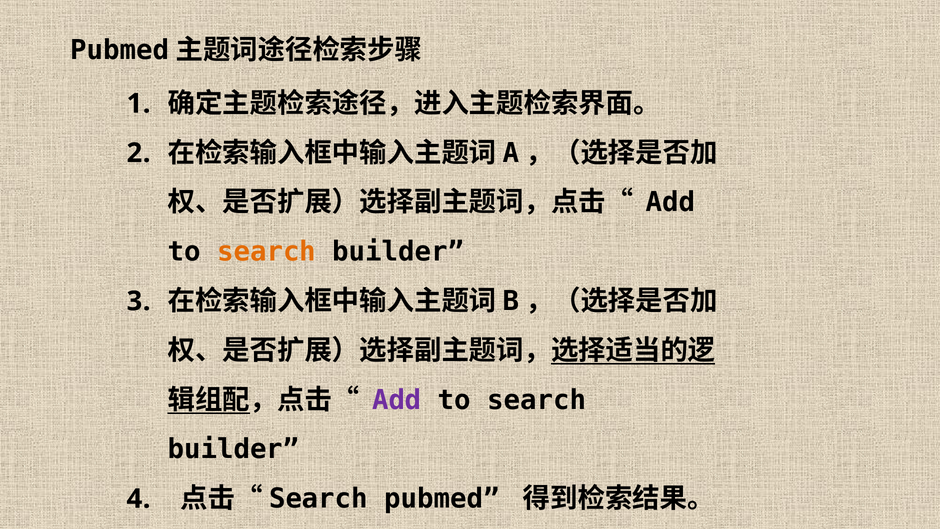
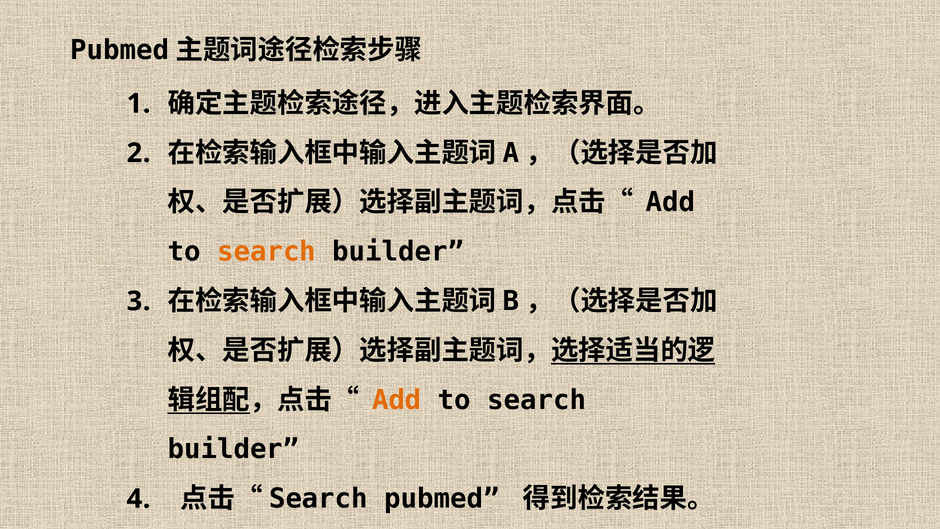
Add colour: purple -> orange (397, 400)
